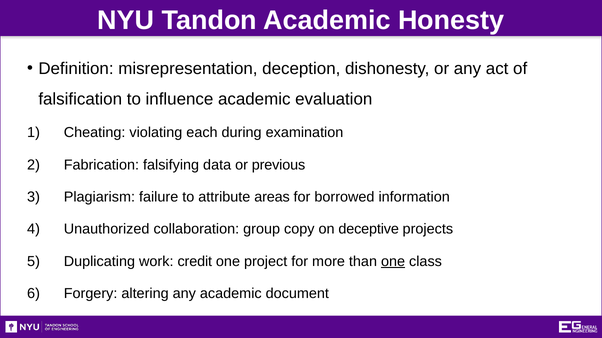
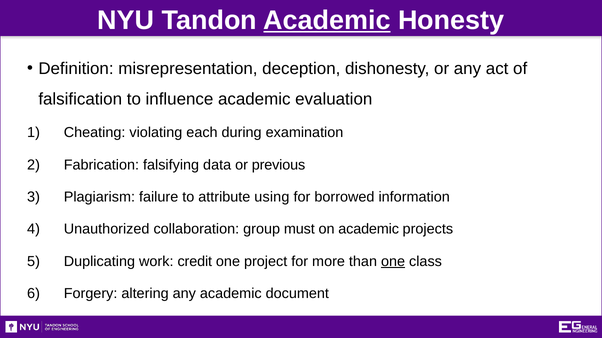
Academic underline: none -> present (327, 20)
areas: areas -> using (272, 197)
copy: copy -> must (299, 230)
on deceptive: deceptive -> academic (369, 230)
